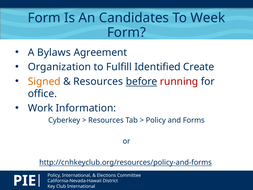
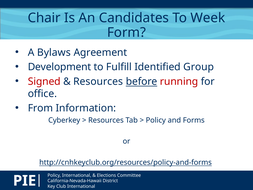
Form: Form -> Chair (44, 18)
Organization: Organization -> Development (60, 67)
Create: Create -> Group (199, 67)
Signed colour: orange -> red (44, 81)
Work: Work -> From (40, 108)
